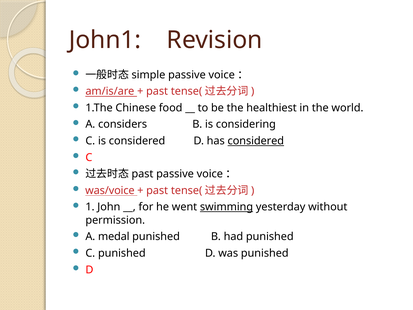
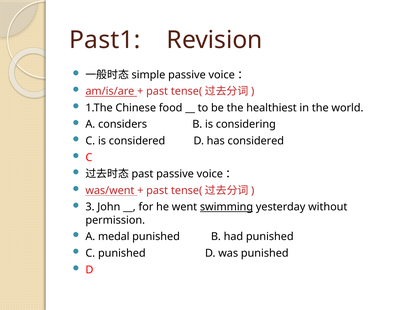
John1: John1 -> Past1 (105, 40)
considered underline: present -> none (256, 141)
was/voice: was/voice -> was/went (110, 190)
1: 1 -> 3 (90, 207)
